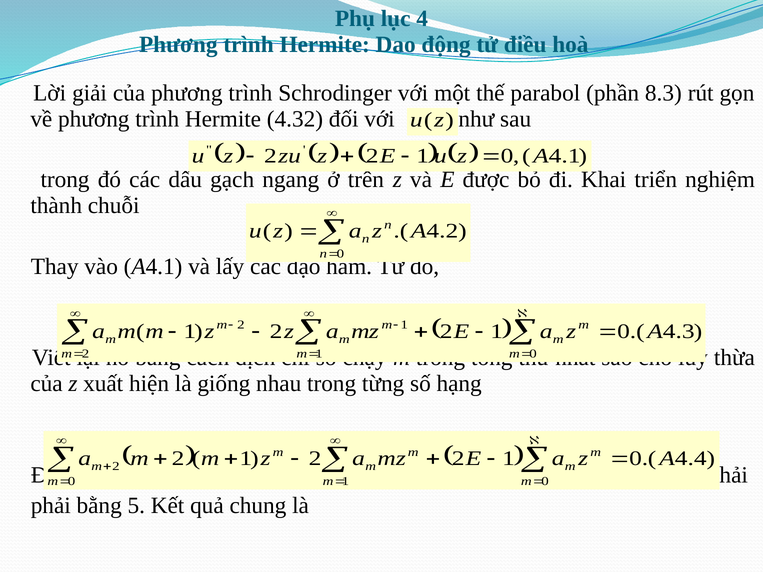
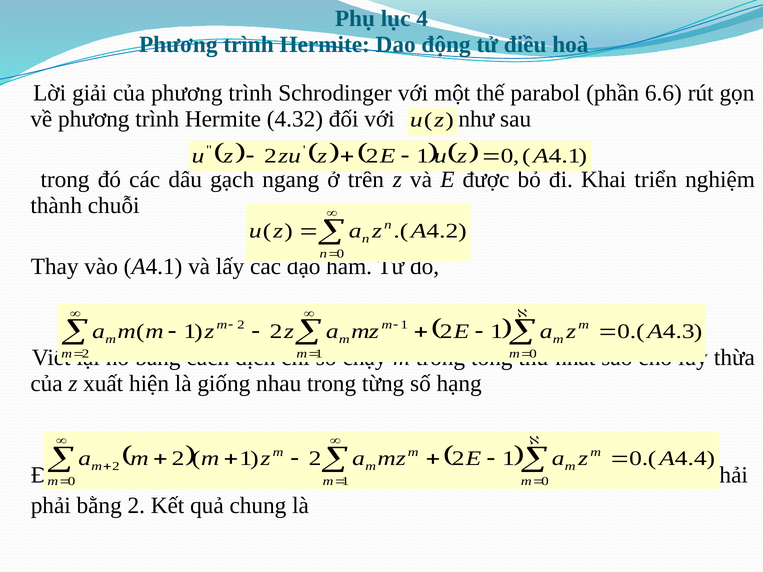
8.3: 8.3 -> 6.6 (663, 93)
bằng 5: 5 -> 2 (136, 506)
